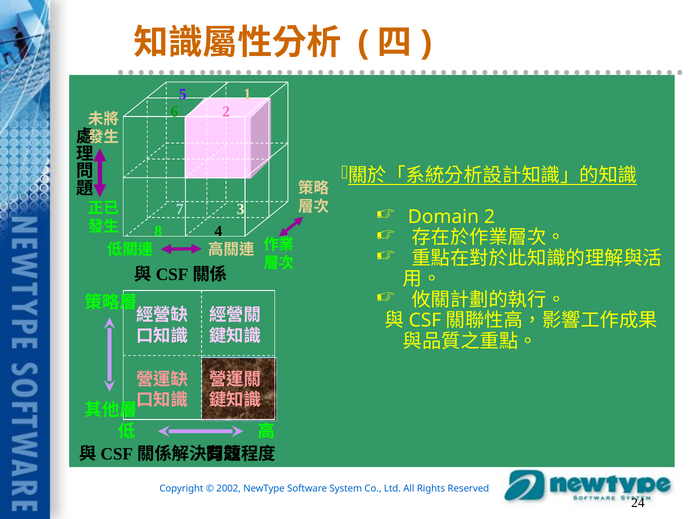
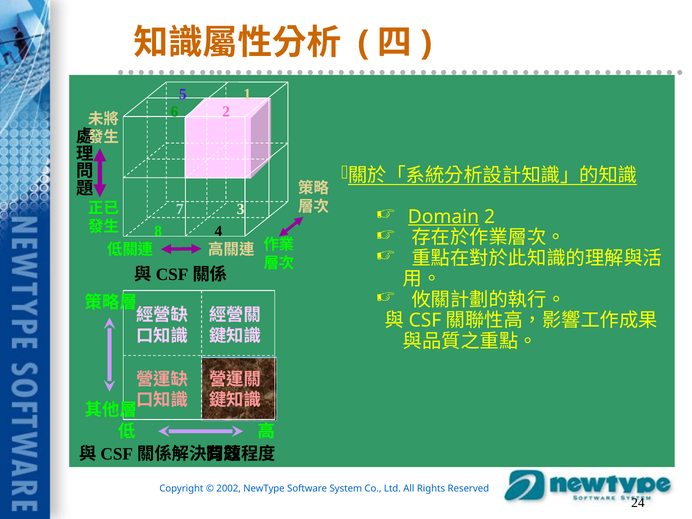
Domain underline: none -> present (443, 217)
